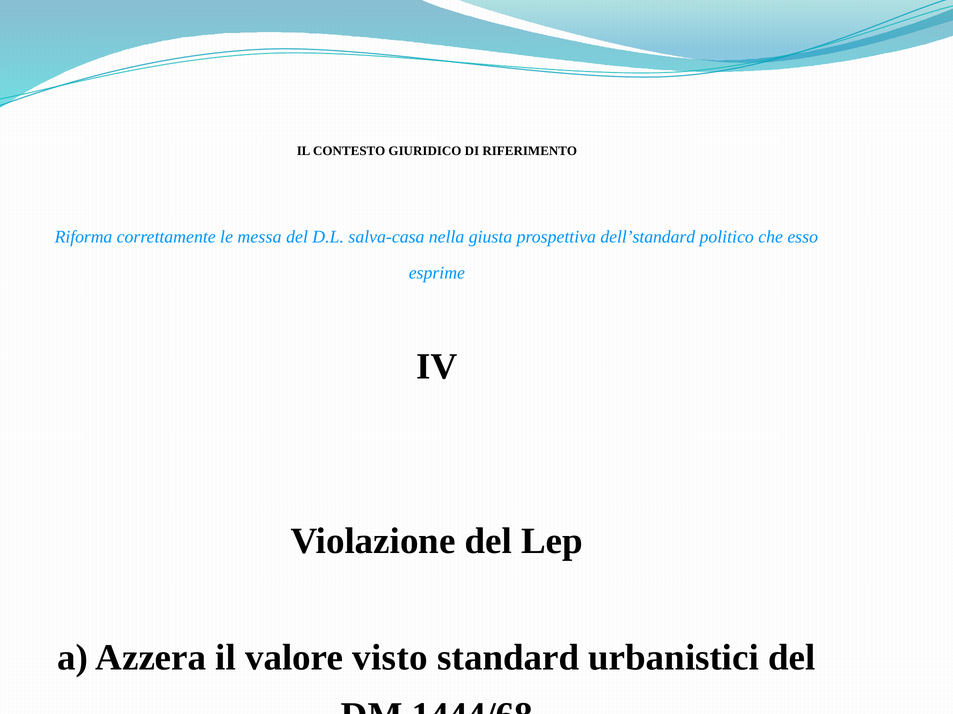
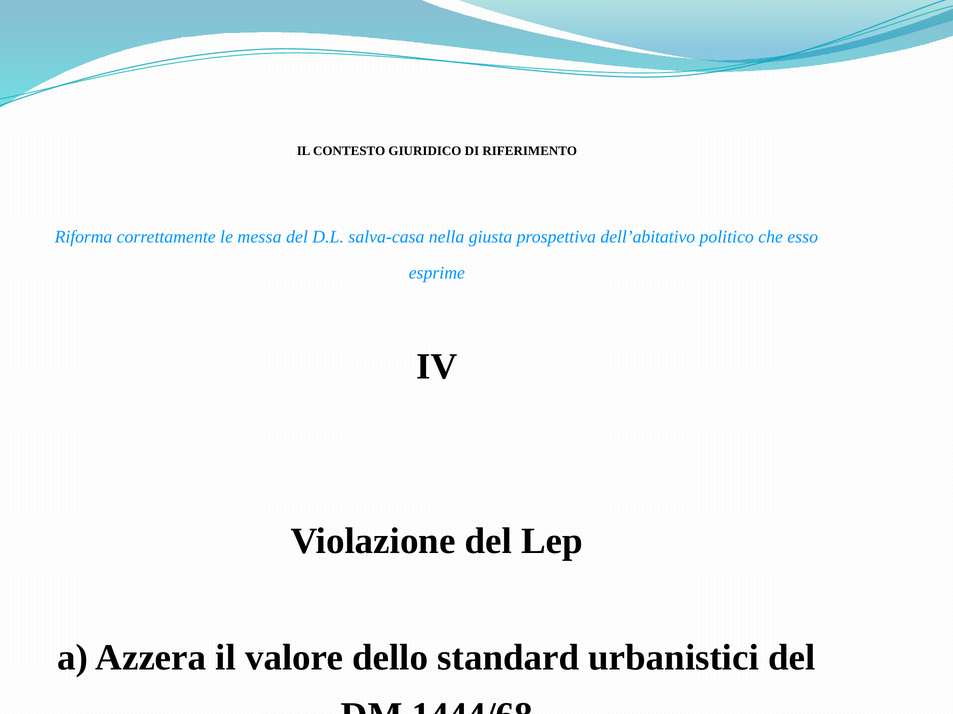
dell’standard: dell’standard -> dell’abitativo (648, 237)
visto: visto -> dello (390, 658)
